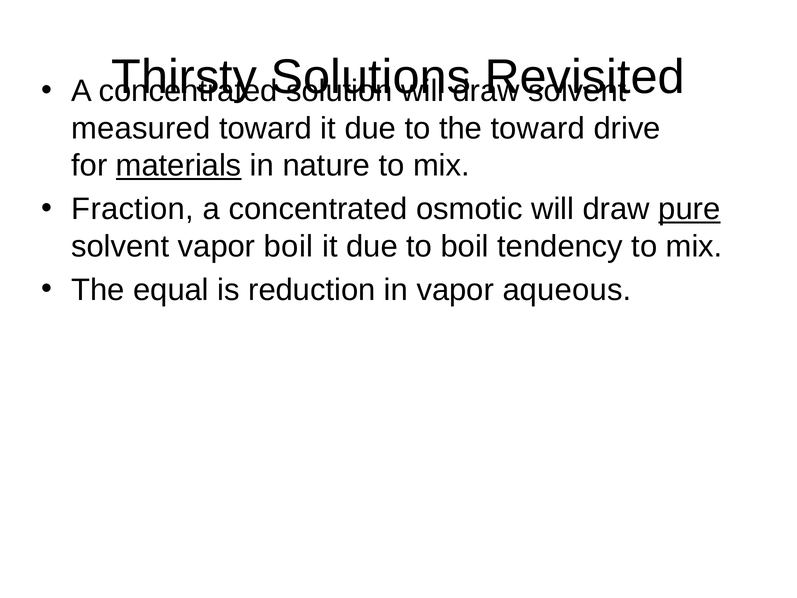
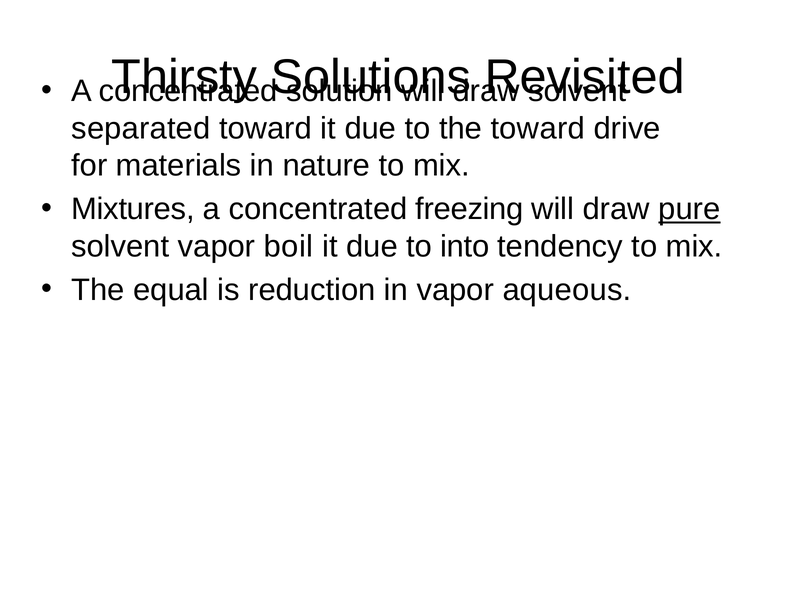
measured: measured -> separated (141, 128)
materials underline: present -> none (179, 166)
Fraction: Fraction -> Mixtures (133, 209)
osmotic: osmotic -> freezing (470, 209)
to boil: boil -> into (465, 246)
